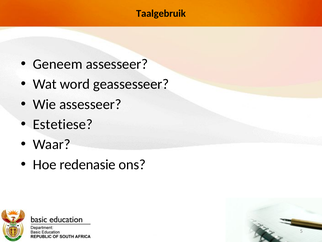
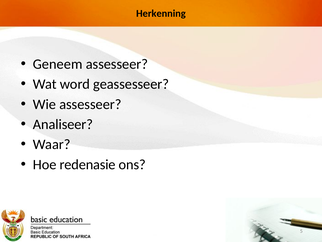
Taalgebruik: Taalgebruik -> Herkenning (161, 14)
Estetiese: Estetiese -> Analiseer (63, 124)
